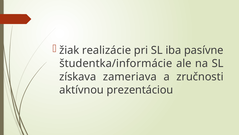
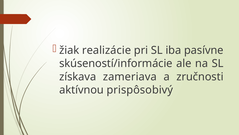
študentka/informácie: študentka/informácie -> skúseností/informácie (116, 63)
prezentáciou: prezentáciou -> prispôsobivý (140, 90)
